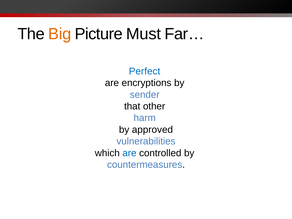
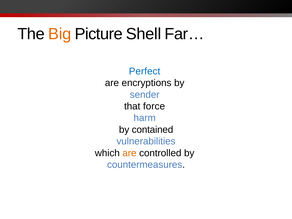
Must: Must -> Shell (144, 34)
other: other -> force (154, 106)
approved: approved -> contained (153, 130)
are colour: blue -> orange (129, 153)
